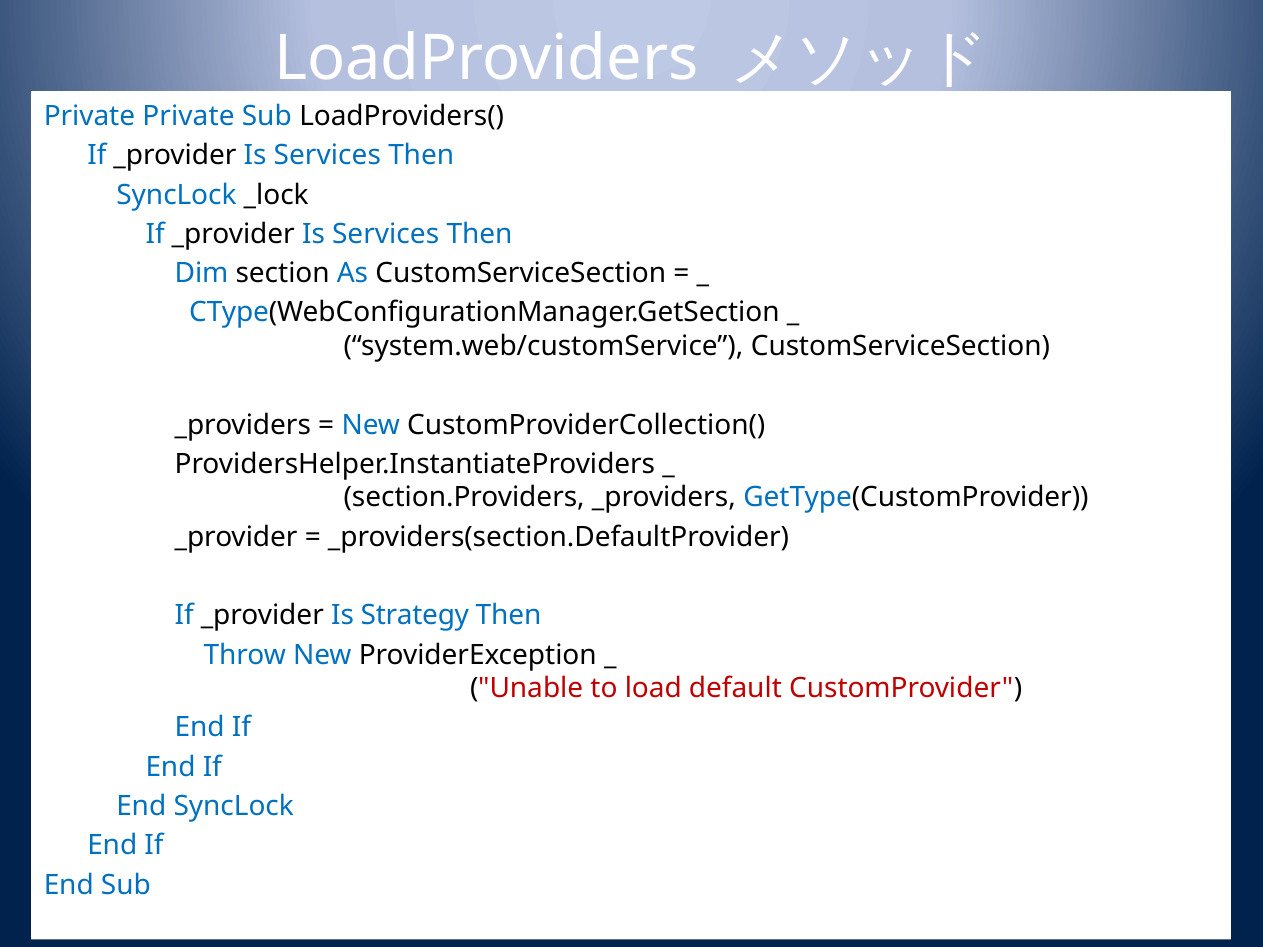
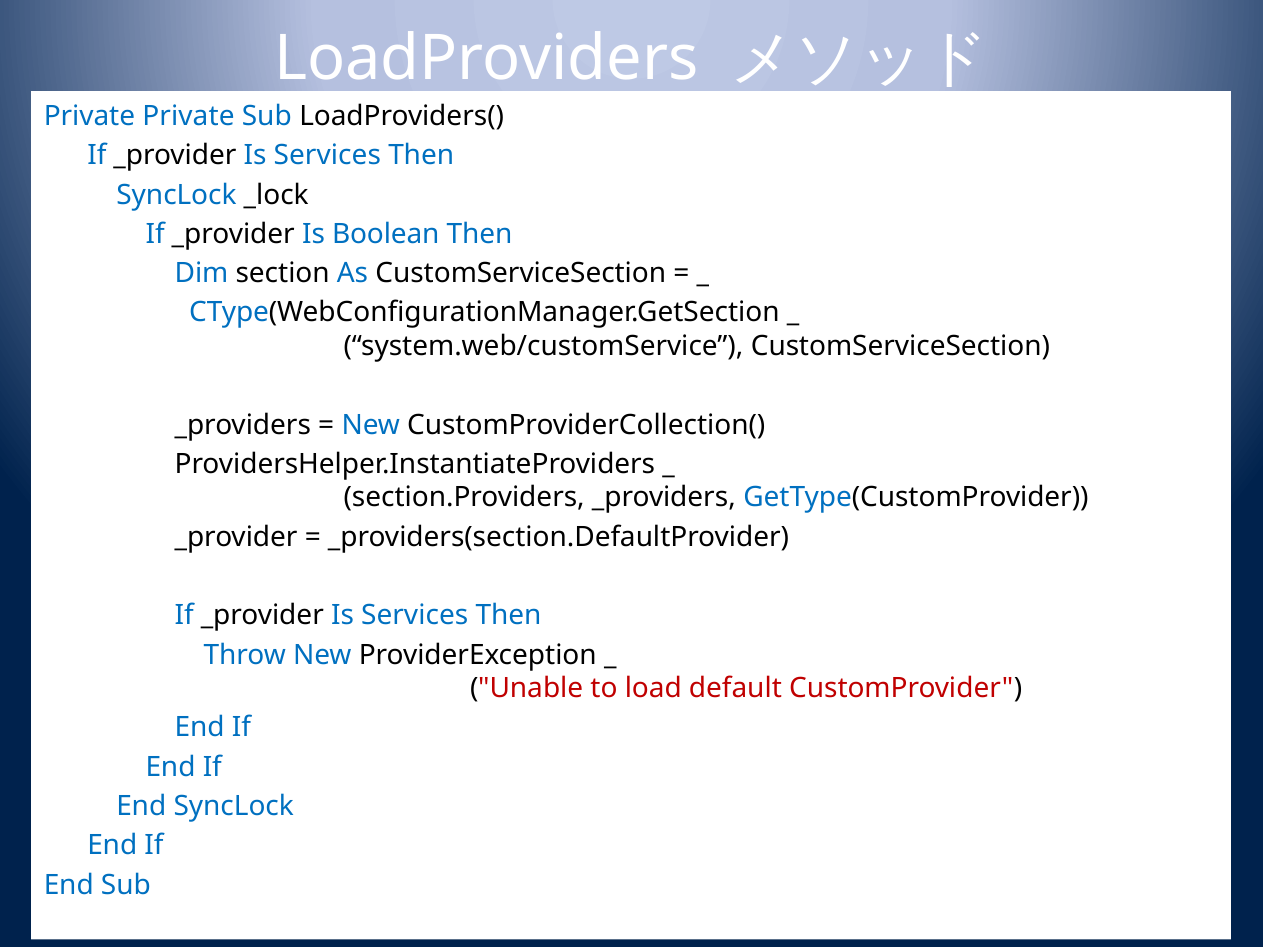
Services: Services -> Boolean (386, 234)
Strategy: Strategy -> Services (415, 616)
